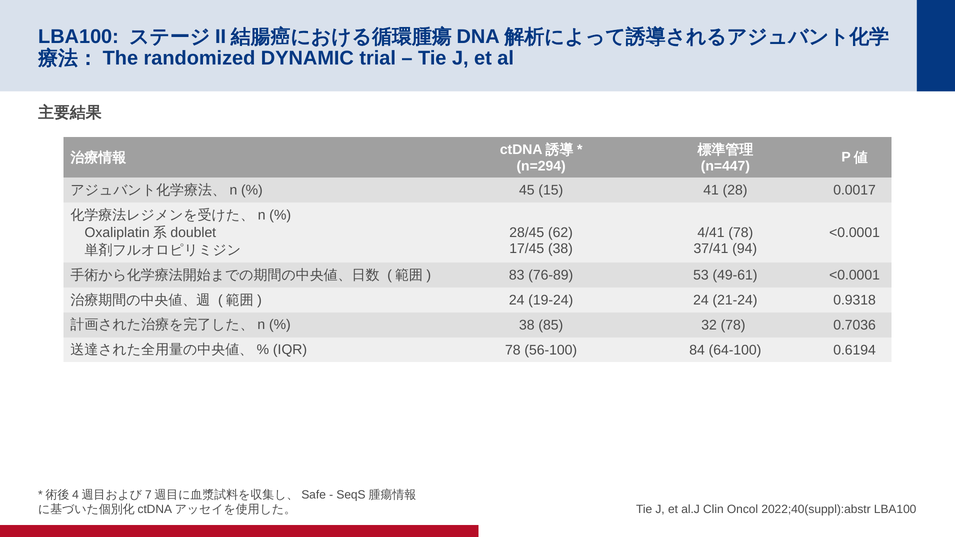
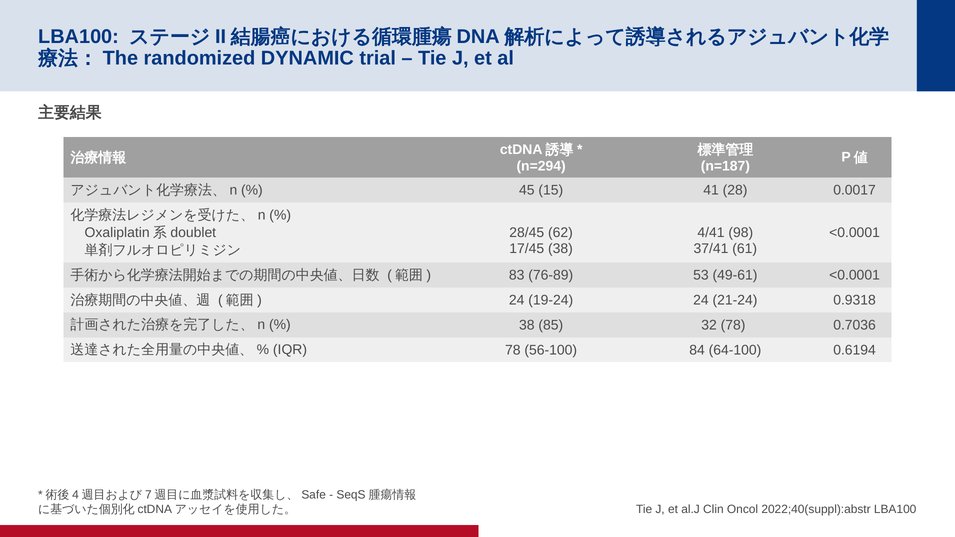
n=447: n=447 -> n=187 (725, 166)
4/41 78: 78 -> 98 (741, 233)
94: 94 -> 61 (745, 249)
